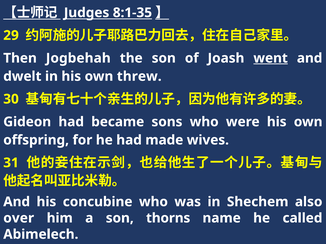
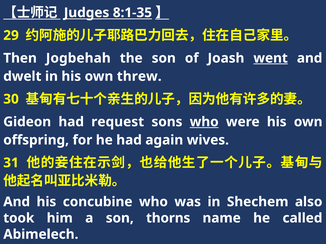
became: became -> request (118, 122)
who underline: none -> present (204, 122)
made: made -> again (164, 140)
over: over -> took (19, 218)
